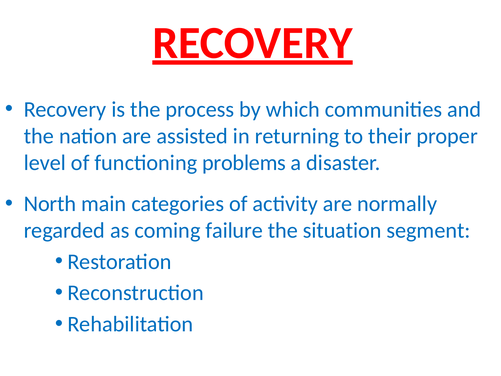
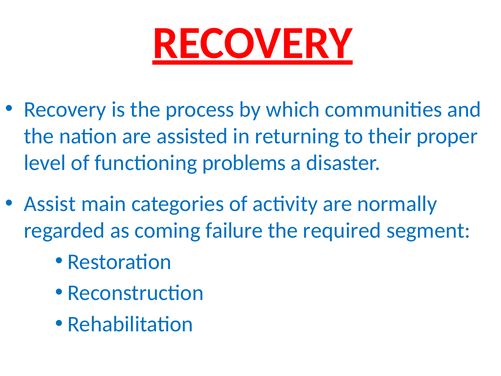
North: North -> Assist (50, 204)
situation: situation -> required (342, 230)
